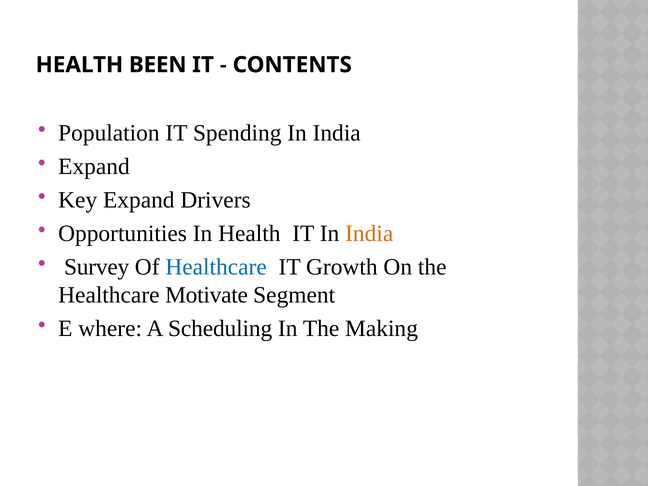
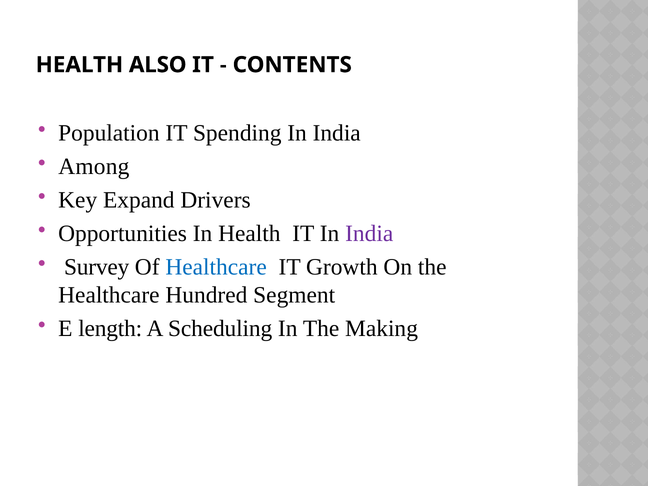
BEEN: BEEN -> ALSO (158, 65)
Expand: Expand -> Among (94, 166)
India colour: orange -> purple (369, 233)
Motivate: Motivate -> Hundred (206, 295)
where: where -> length (110, 328)
